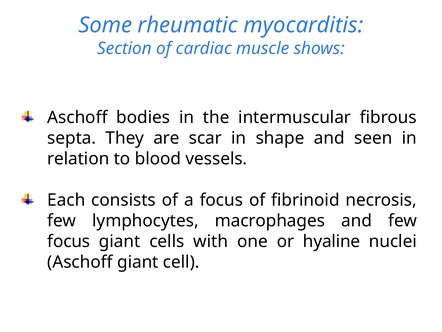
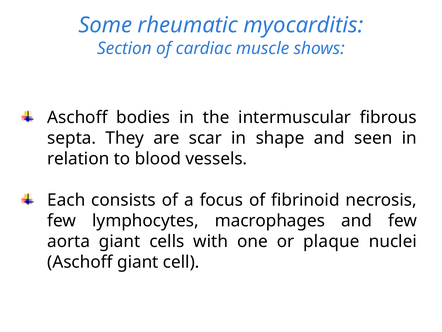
focus: focus -> aorta (69, 241)
hyaline: hyaline -> plaque (331, 241)
